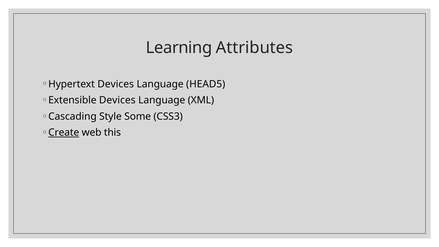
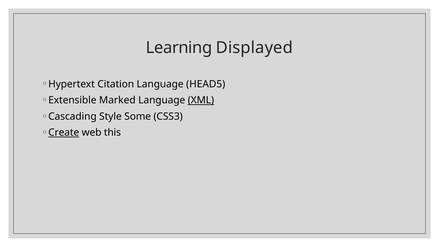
Attributes: Attributes -> Displayed (254, 48)
Hypertext Devices: Devices -> Citation (116, 84)
Extensible Devices: Devices -> Marked (117, 100)
XML underline: none -> present (201, 100)
